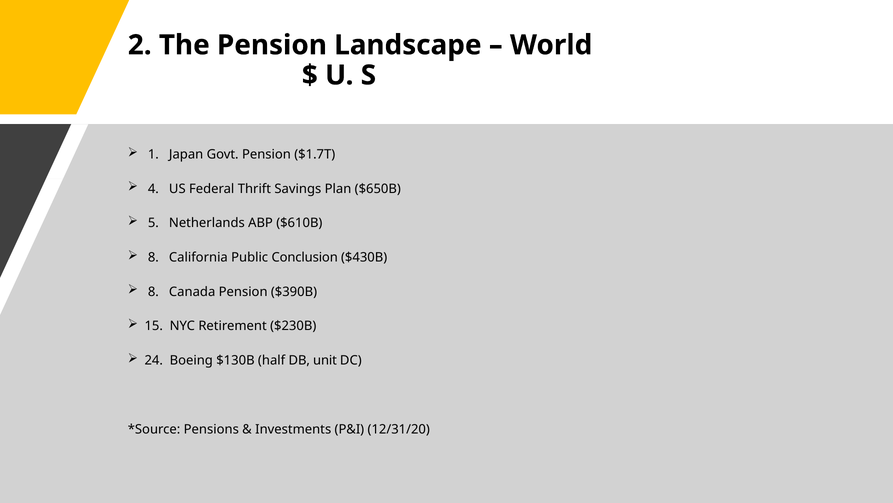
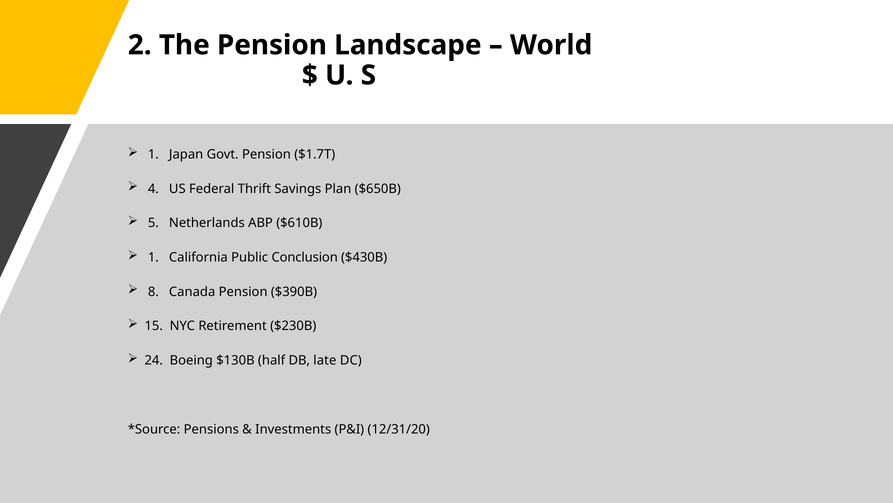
8: 8 -> 1 (153, 257)
unit: unit -> late (325, 360)
